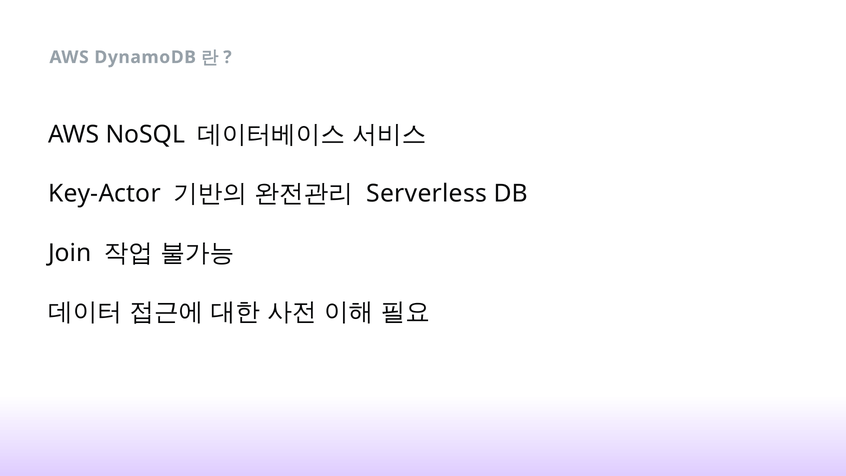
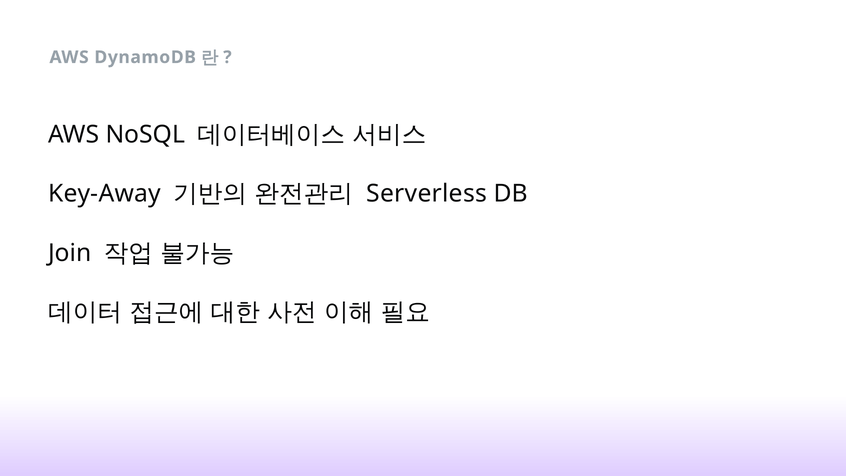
Key-Actor: Key-Actor -> Key-Away (104, 194)
